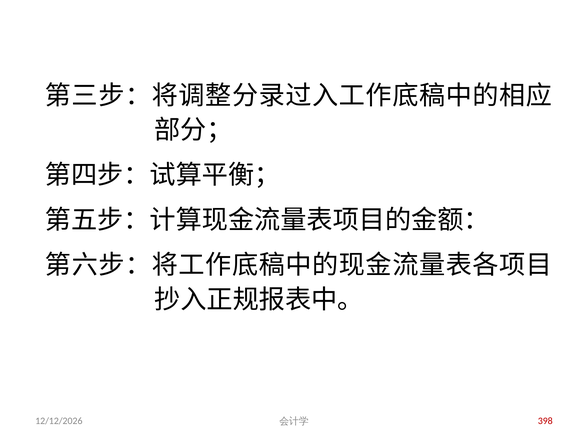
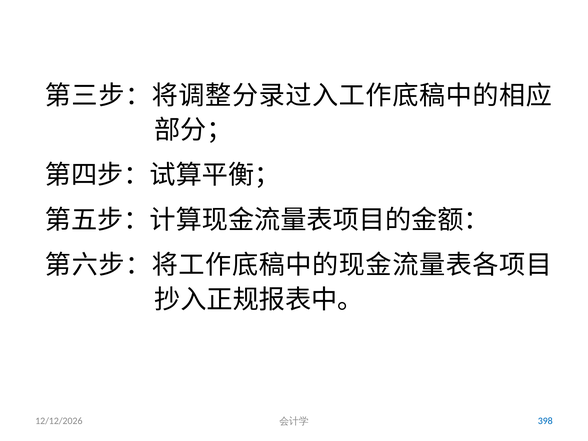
398 colour: red -> blue (545, 421)
